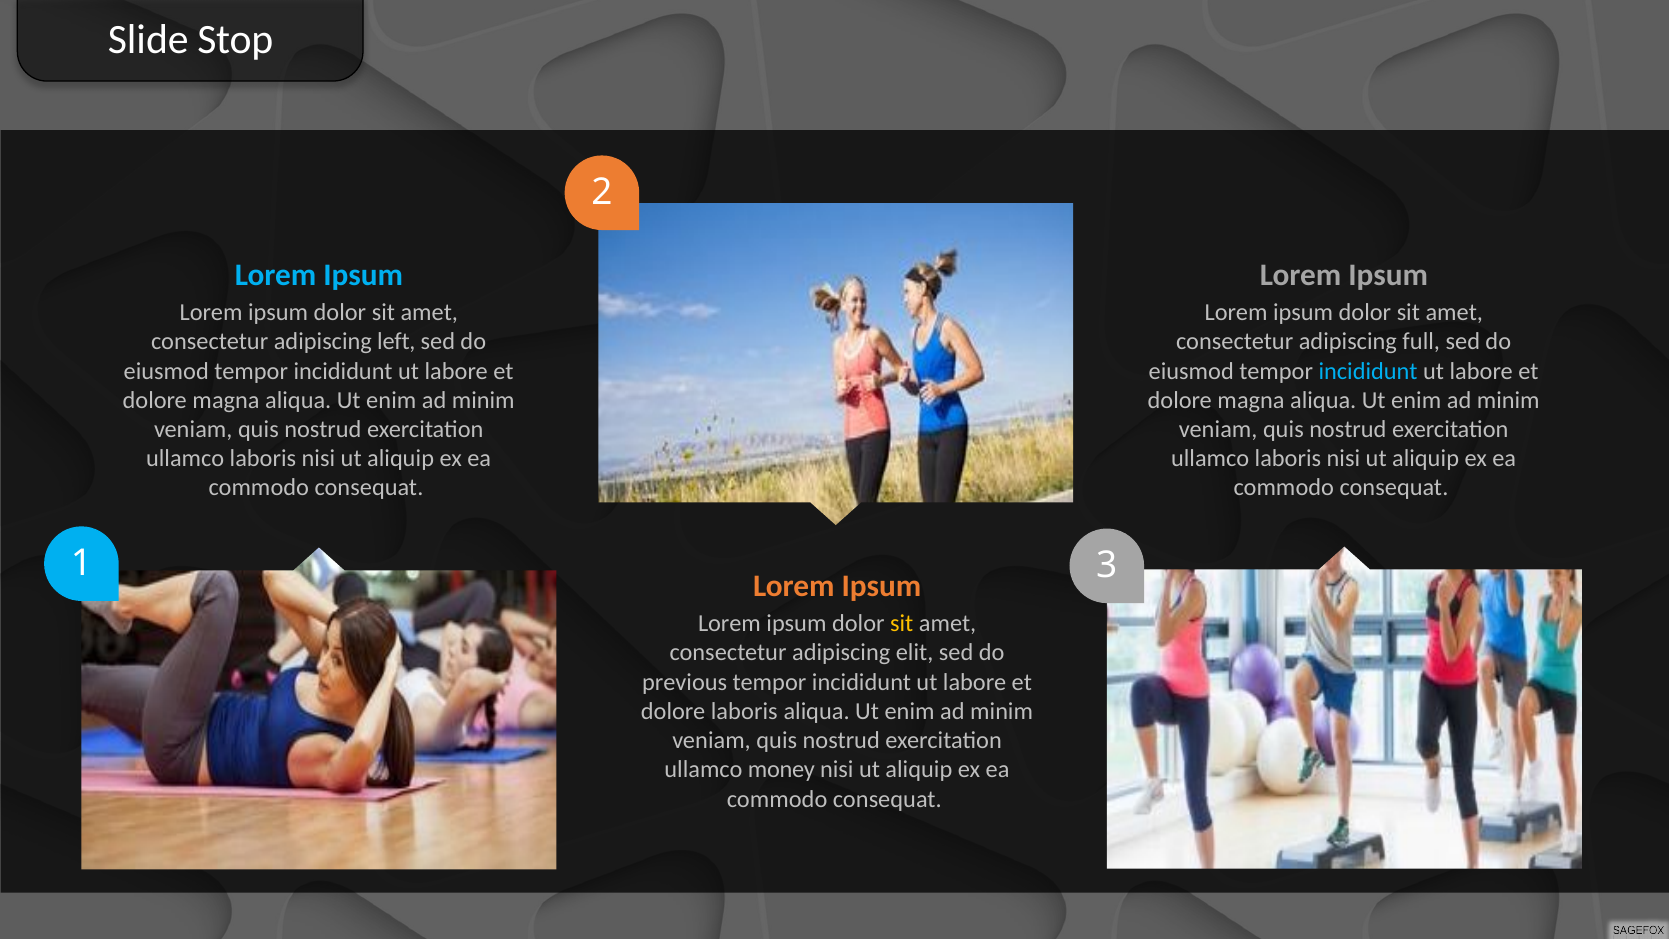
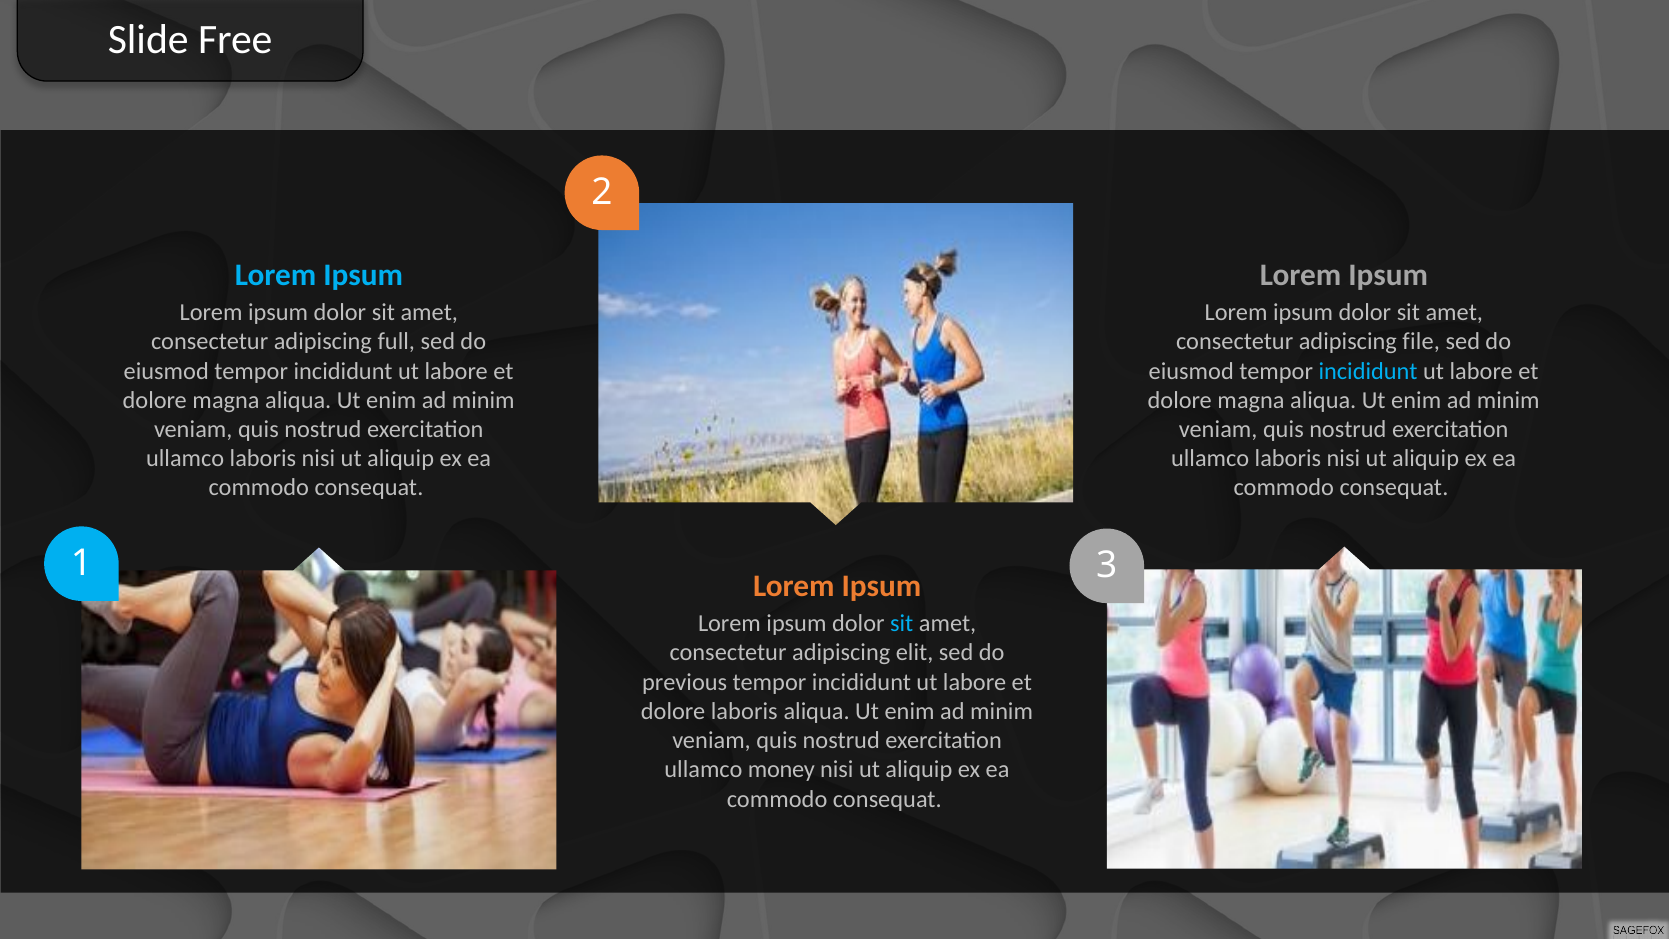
Stop: Stop -> Free (235, 39)
left: left -> full (396, 342)
full: full -> file (1421, 342)
sit colour: yellow -> light blue (902, 624)
